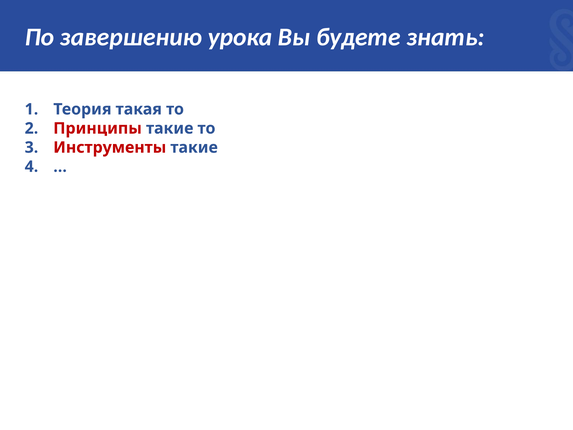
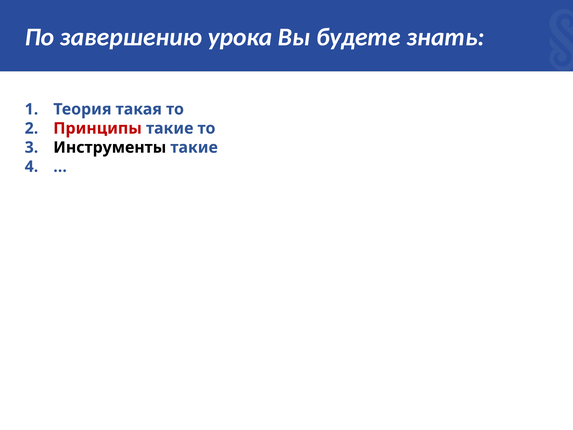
Инструменты colour: red -> black (110, 147)
